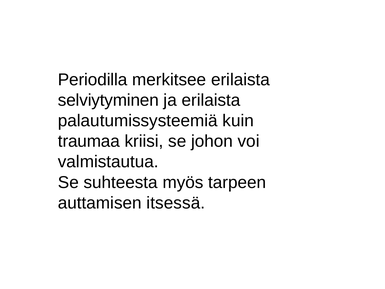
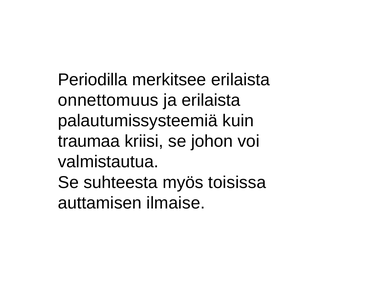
selviytyminen: selviytyminen -> onnettomuus (108, 100)
tarpeen: tarpeen -> toisissa (237, 182)
itsessä: itsessä -> ilmaise (176, 203)
